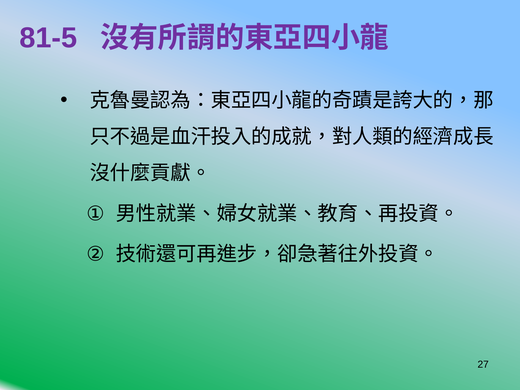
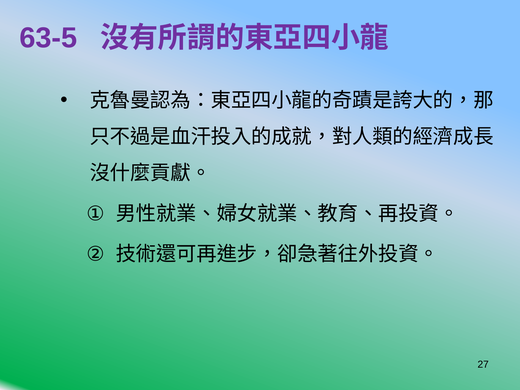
81-5: 81-5 -> 63-5 (48, 38)
